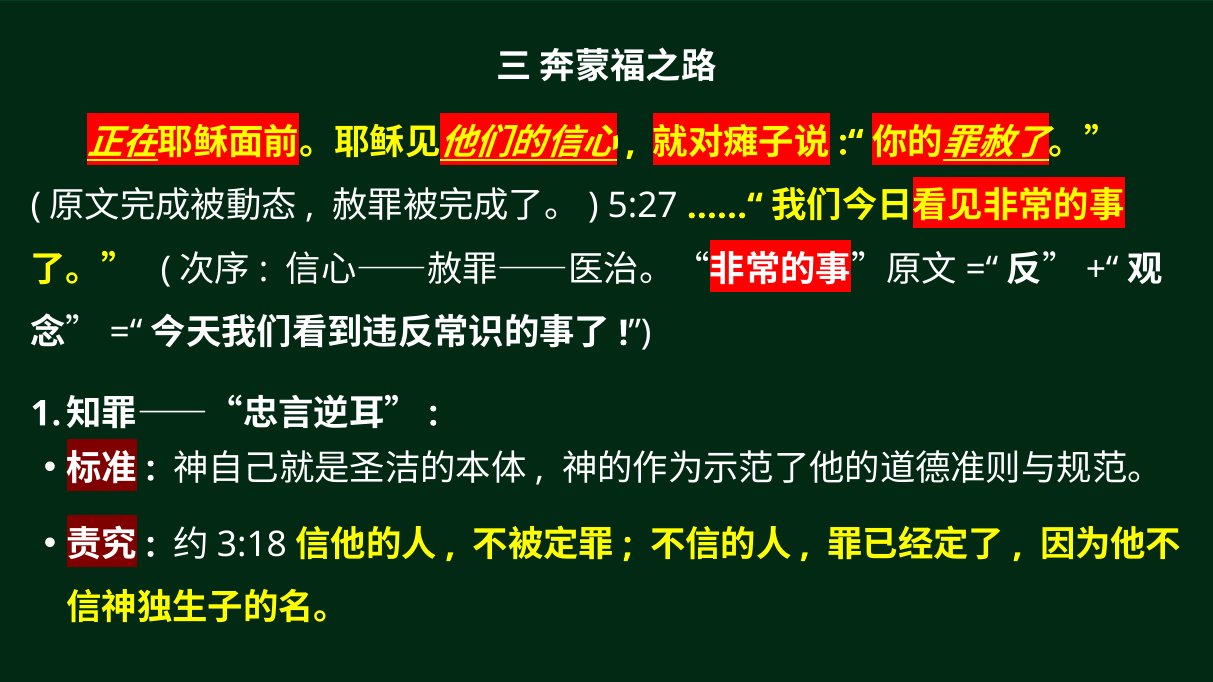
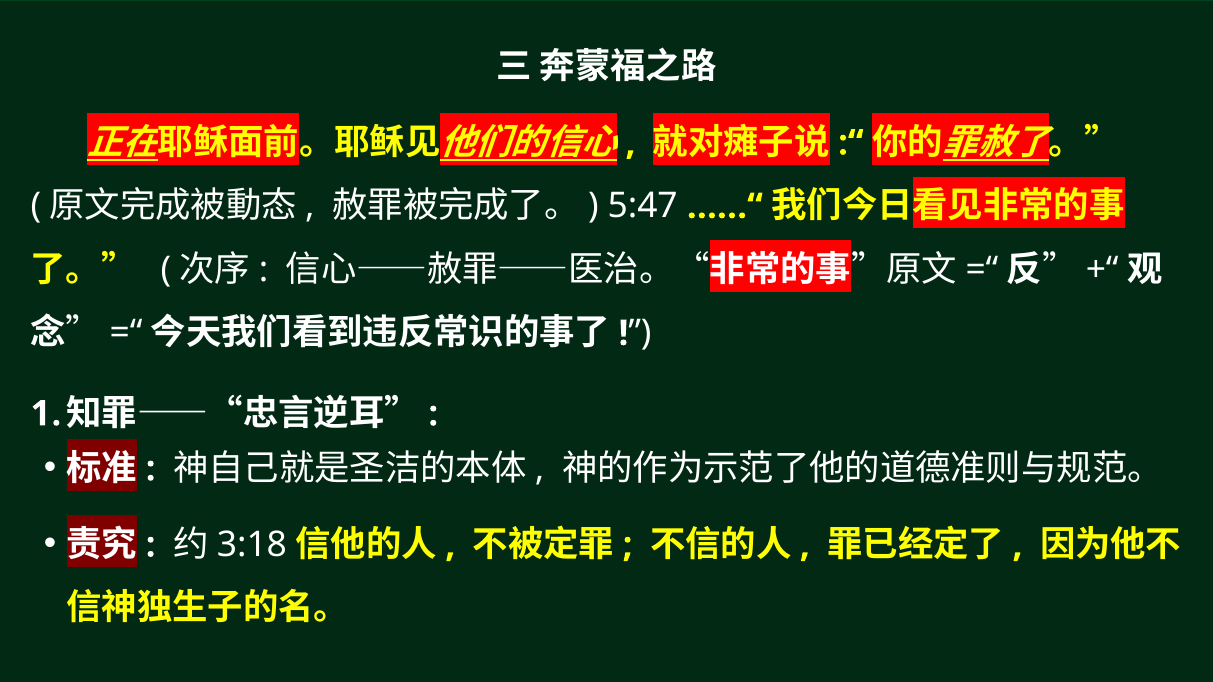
5:27: 5:27 -> 5:47 (643, 206)
